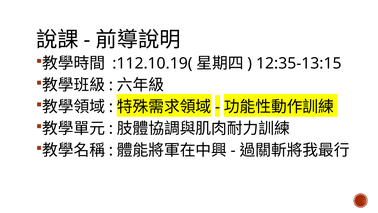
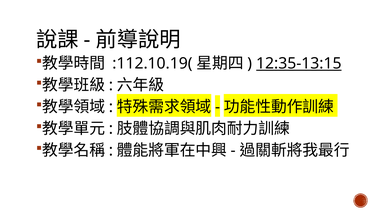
12:35-13:15 underline: none -> present (299, 63)
